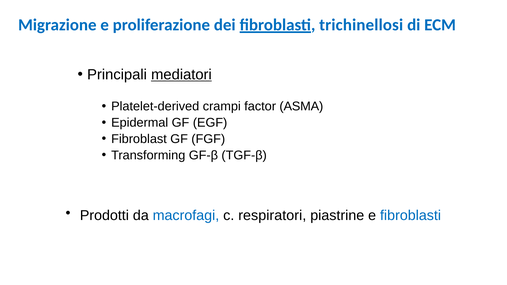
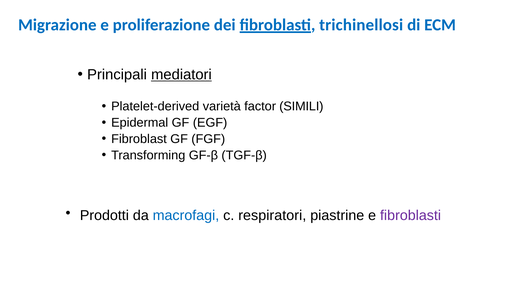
crampi: crampi -> varietà (222, 106)
ASMA: ASMA -> SIMILI (301, 106)
fibroblasti colour: blue -> purple (411, 216)
